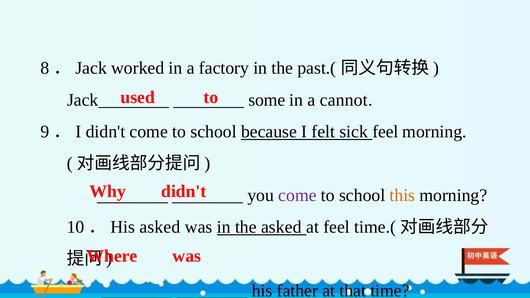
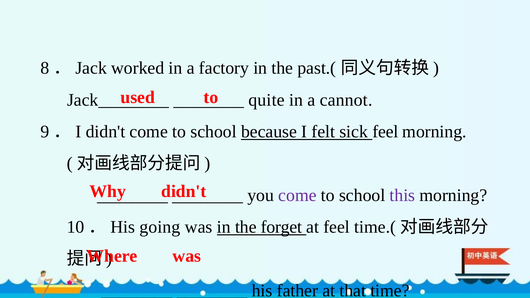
some: some -> quite (267, 100)
this colour: orange -> purple (402, 195)
10．His asked: asked -> going (160, 227)
the asked: asked -> forget (282, 227)
